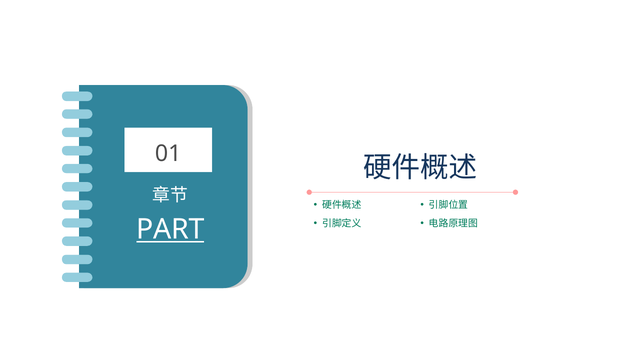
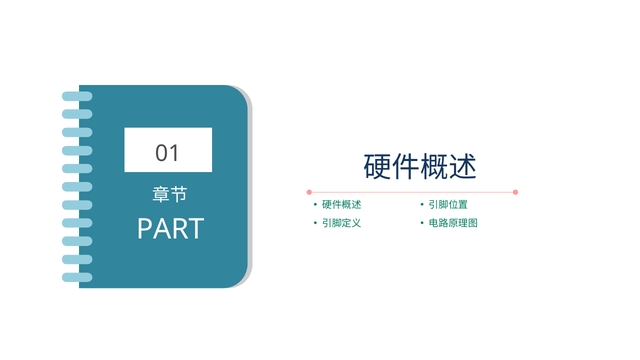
PART underline: present -> none (170, 229)
